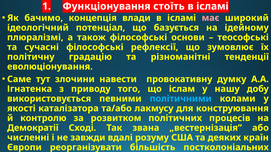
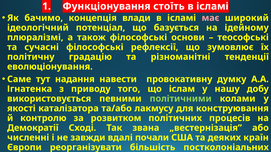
злочини: злочини -> надання (75, 79)
політичними colour: light blue -> light green (181, 99)
розуму: розуму -> почали (152, 138)
